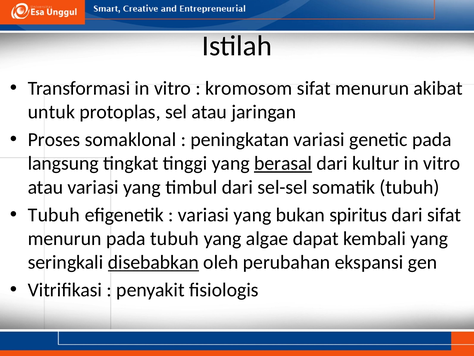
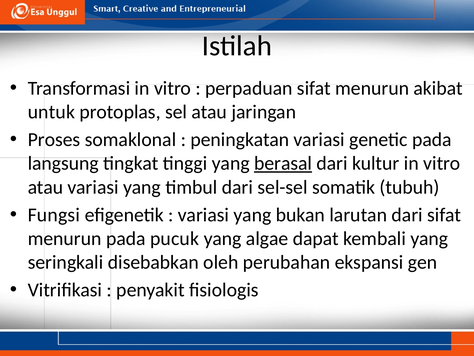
kromosom: kromosom -> perpaduan (249, 88)
Tubuh: Tubuh -> Fungsi (54, 215)
spiritus: spiritus -> larutan (358, 215)
pada tubuh: tubuh -> pucuk (175, 238)
disebabkan underline: present -> none (153, 262)
